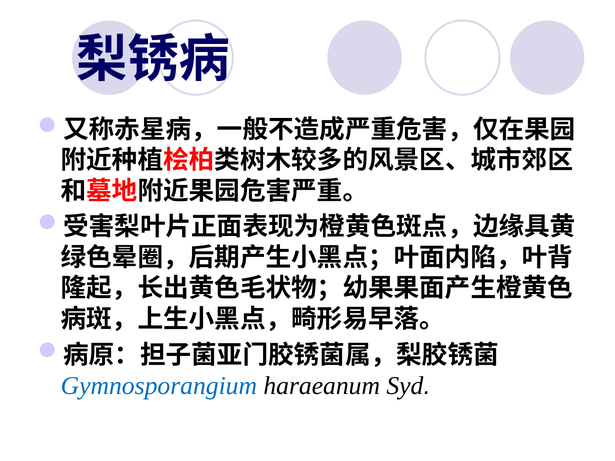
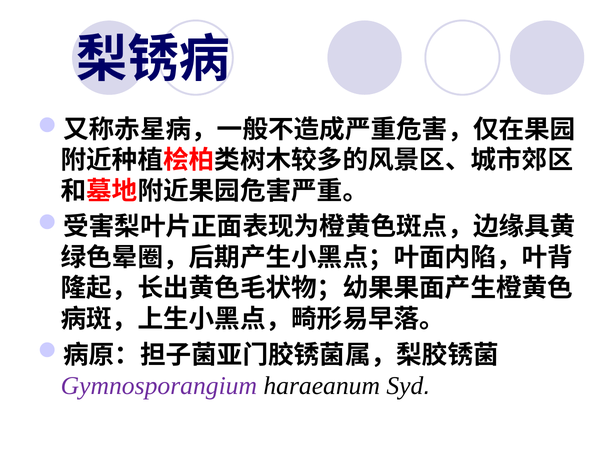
Gymnosporangium colour: blue -> purple (159, 386)
